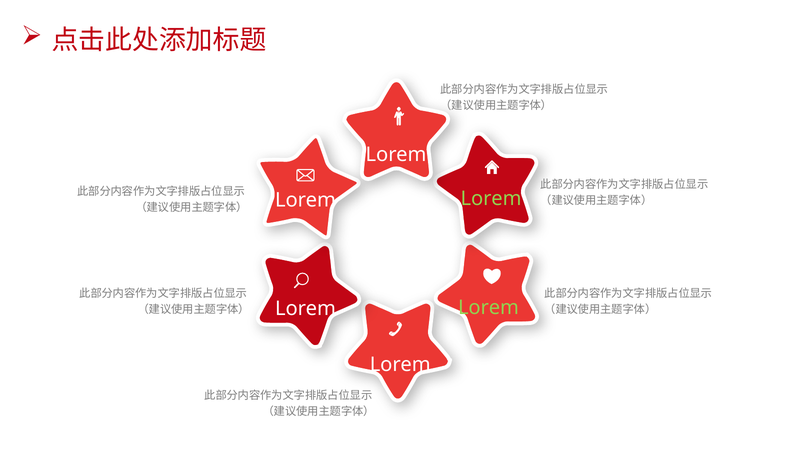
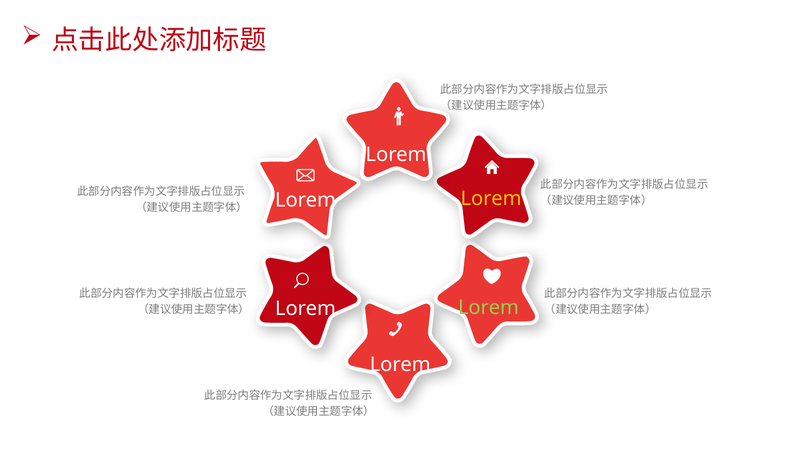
Lorem colour: light green -> yellow (491, 199)
